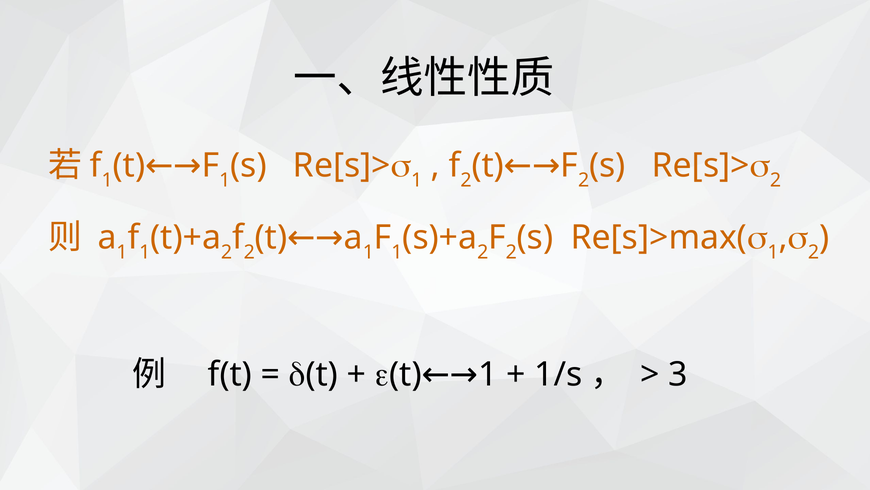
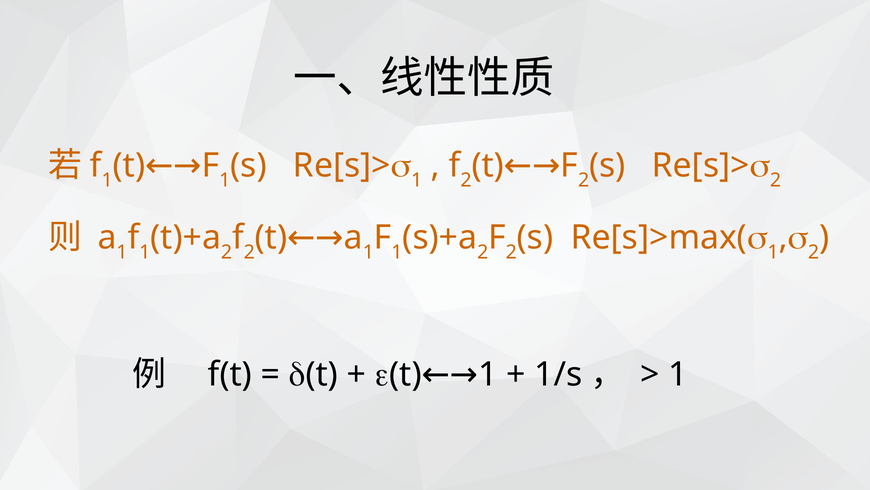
3: 3 -> 1 (678, 374)
